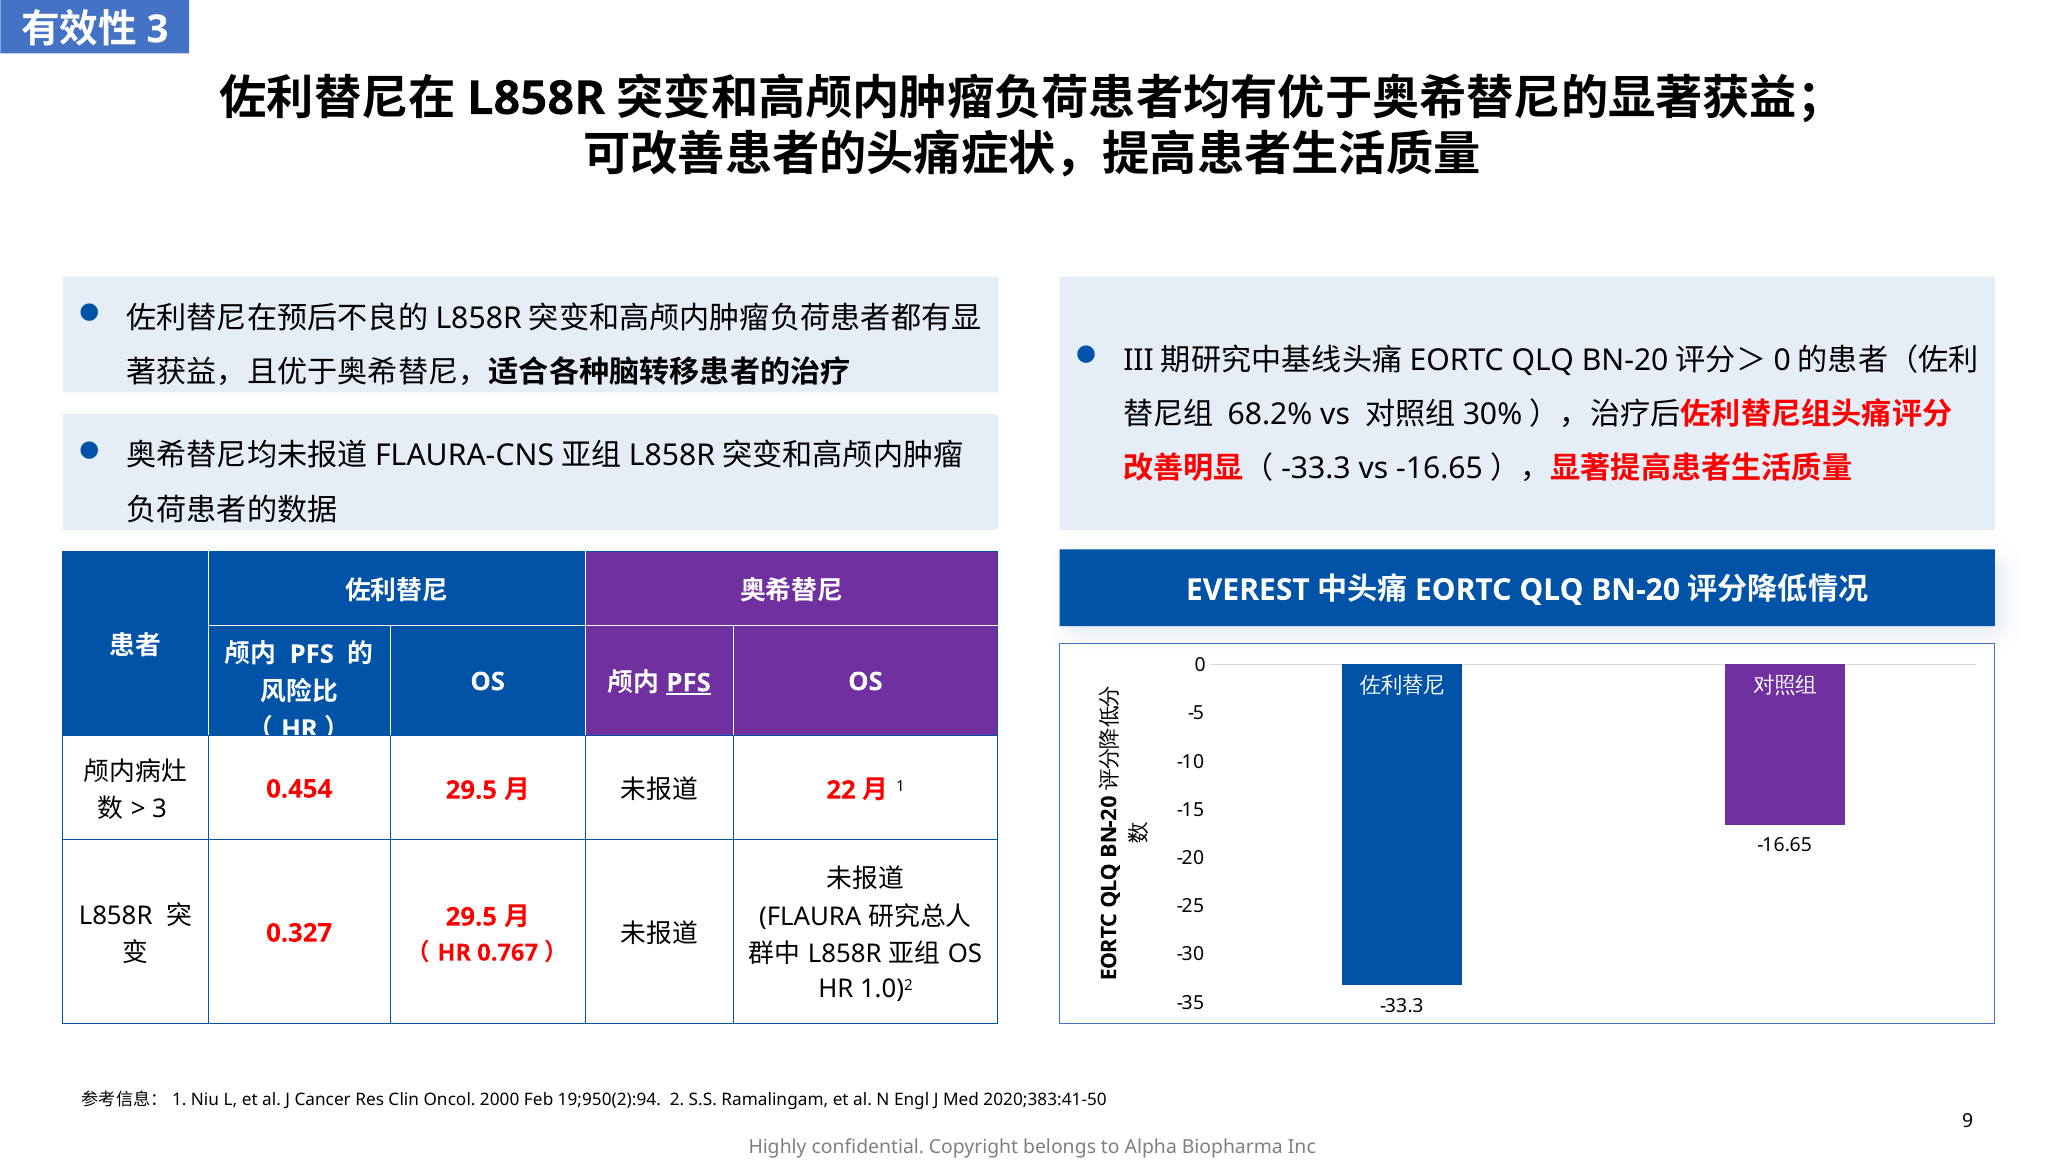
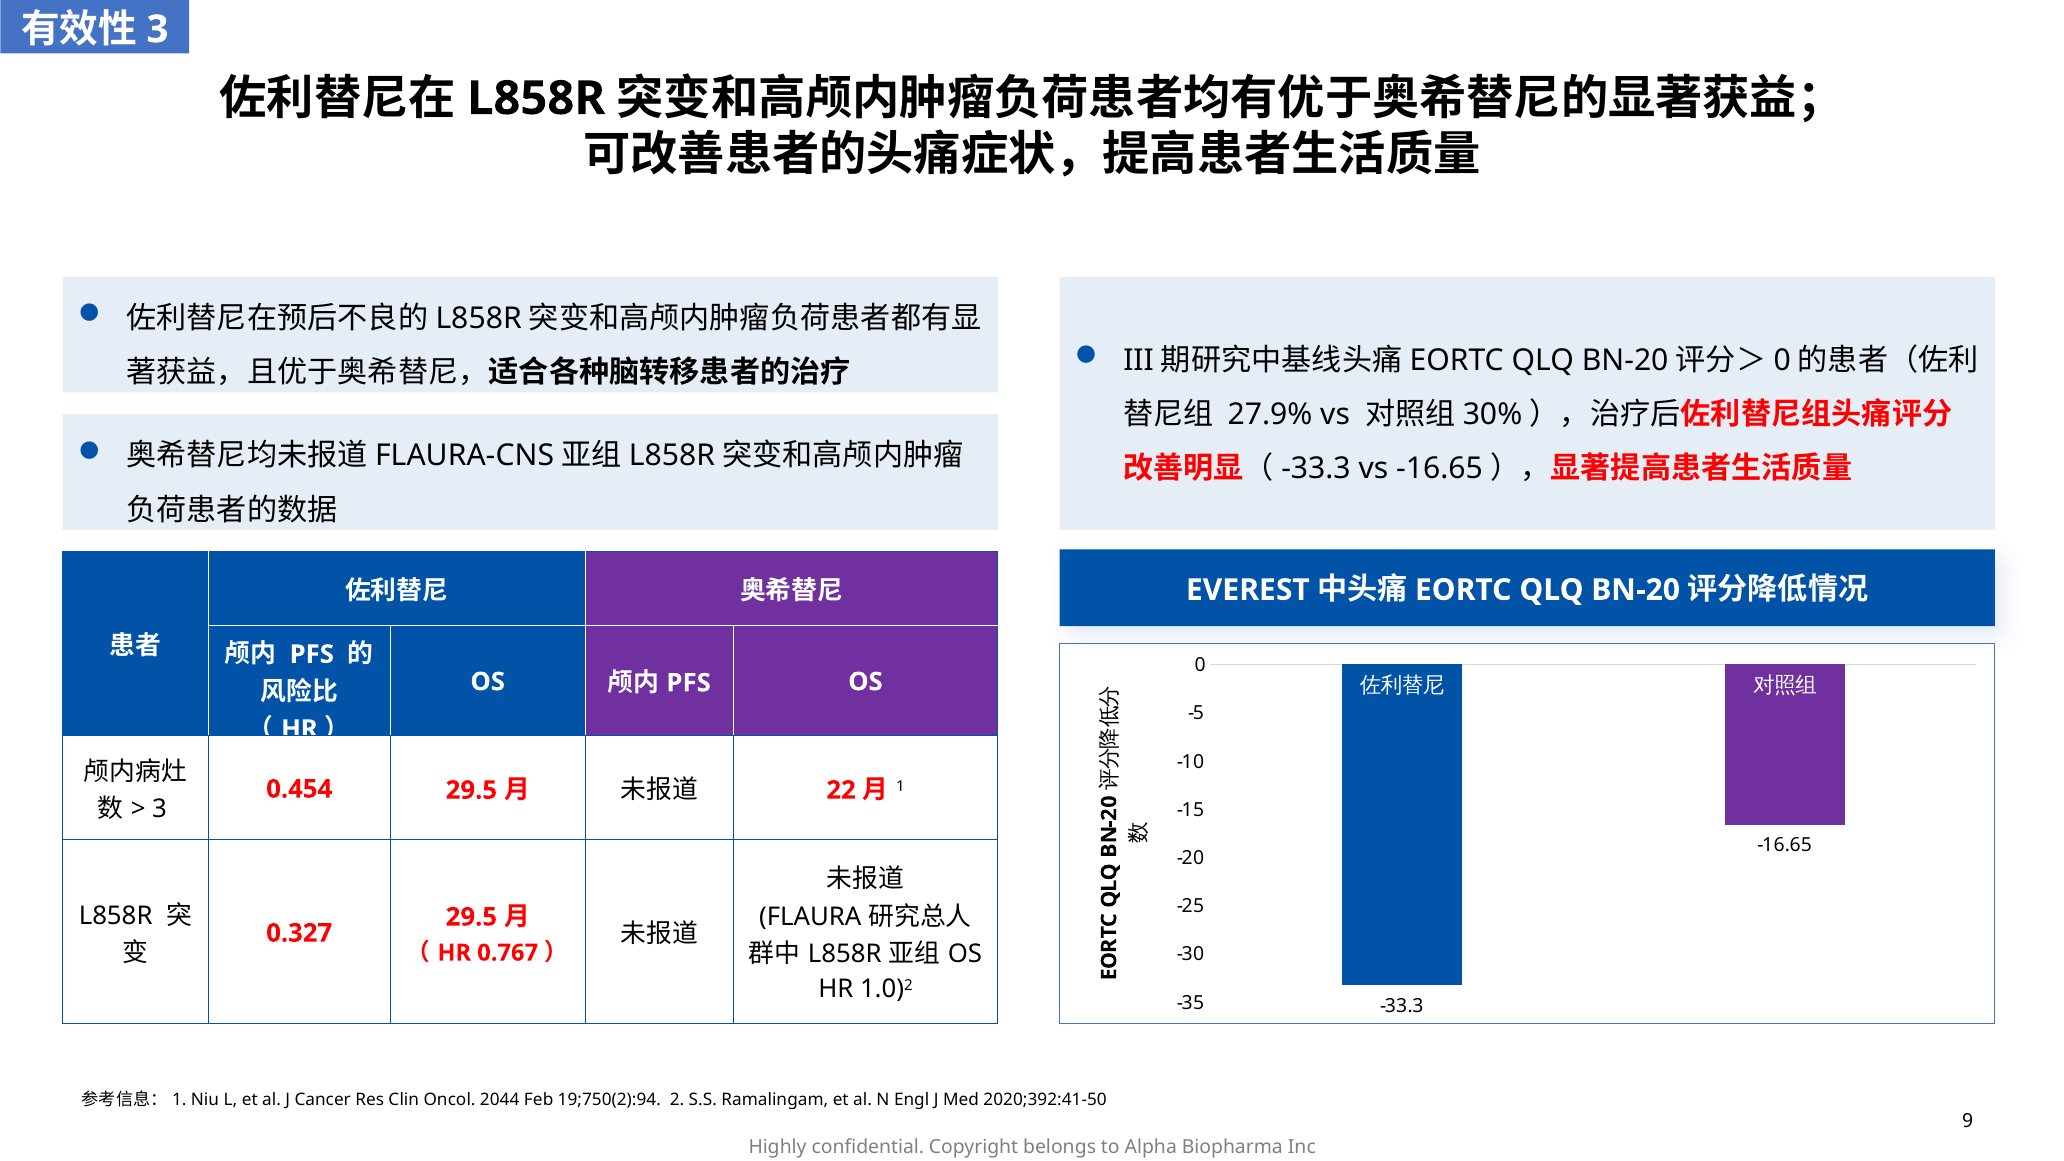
68.2%: 68.2% -> 27.9% (1270, 414)
PFS underline: present -> none (689, 683)
2000: 2000 -> 2044 (500, 1100)
19;950(2):94: 19;950(2):94 -> 19;750(2):94 (609, 1100)
2020;383:41-50: 2020;383:41-50 -> 2020;392:41-50 (1045, 1100)
